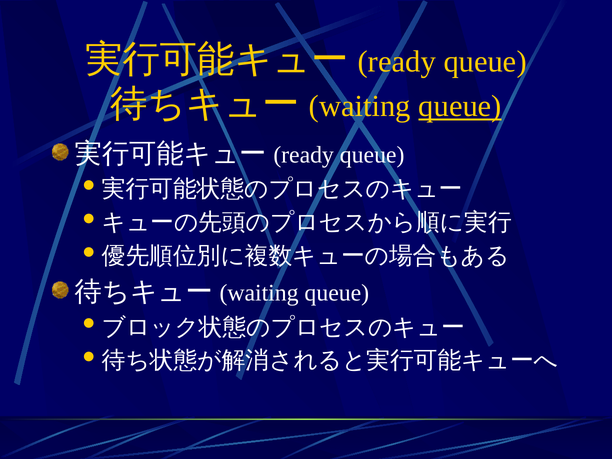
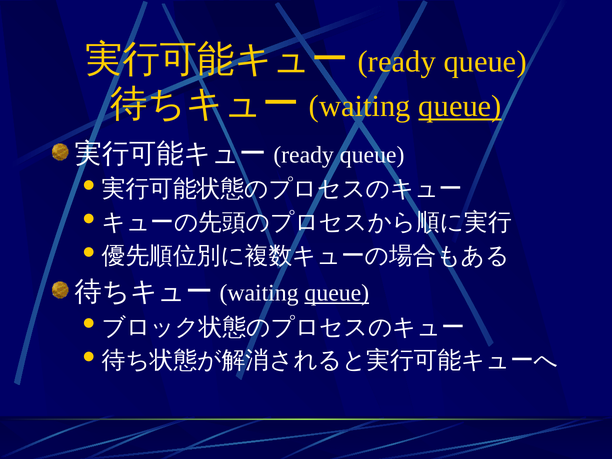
queue underline: none -> present (337, 293)
